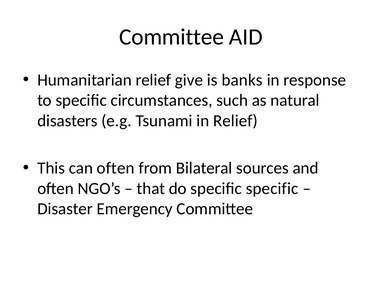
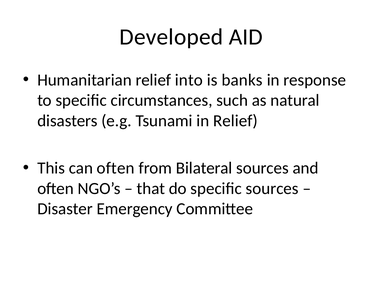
Committee: Committee -> Developed (171, 37)
give: give -> into (189, 80)
specific specific: specific -> sources (272, 189)
